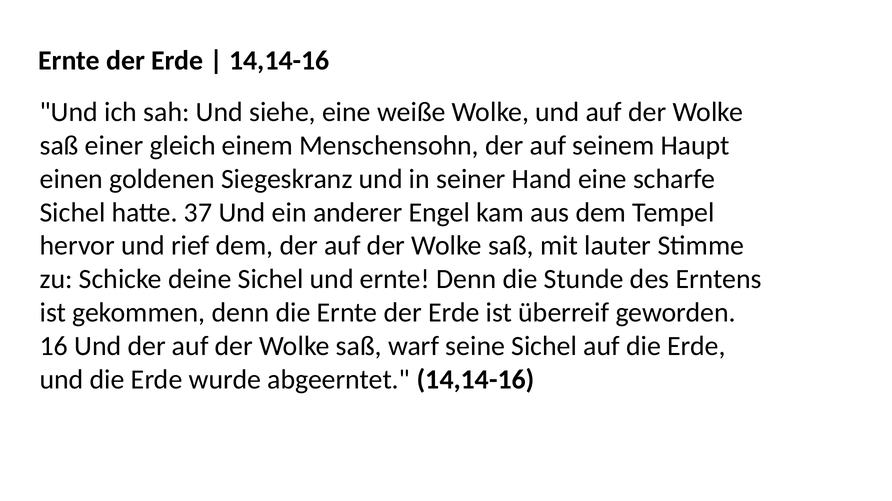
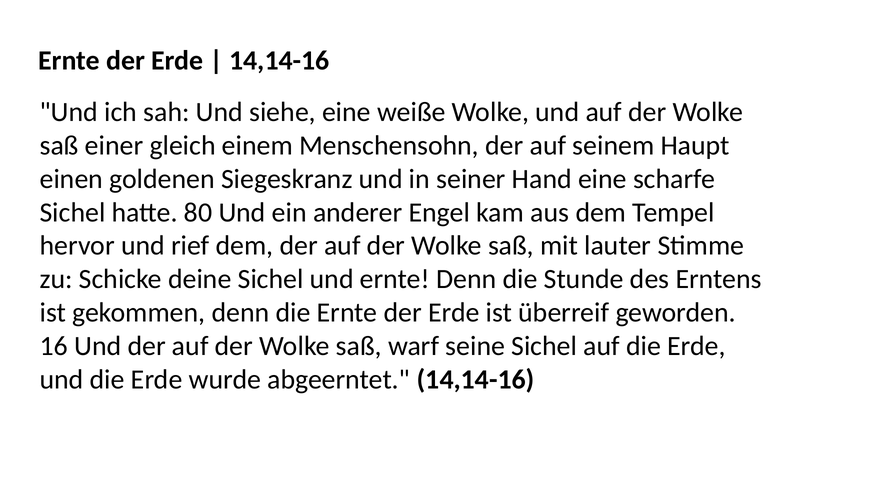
37: 37 -> 80 (198, 213)
